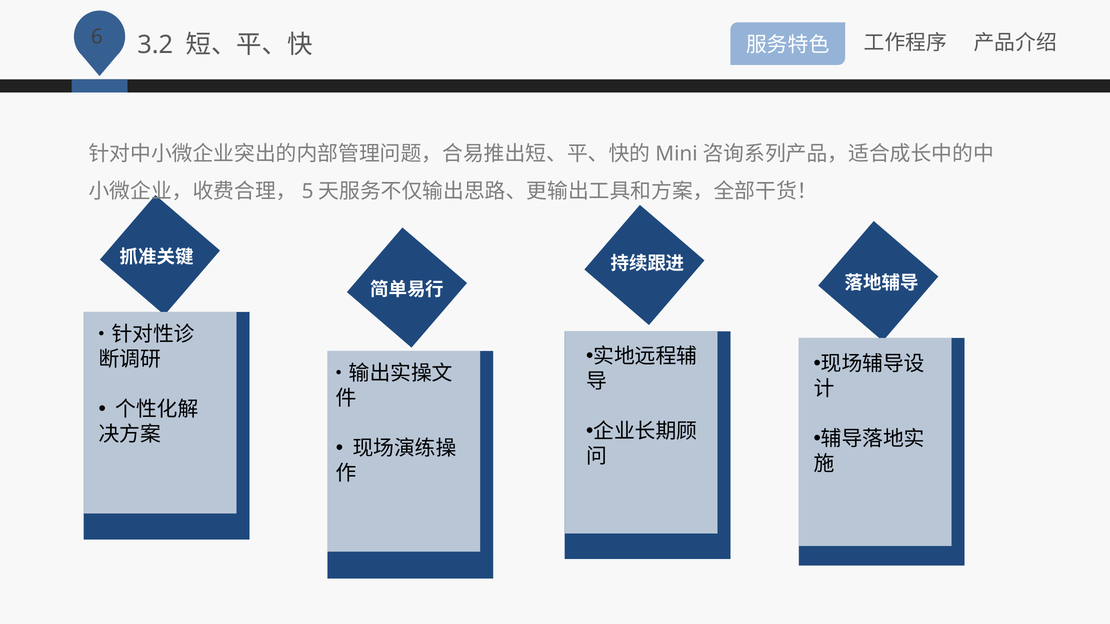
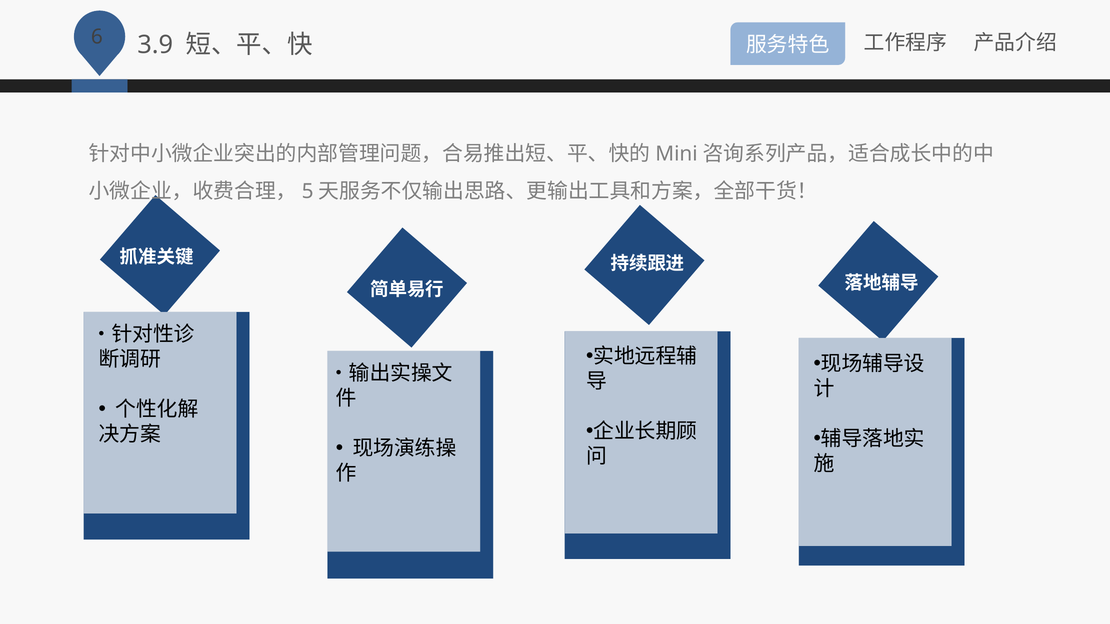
3.2: 3.2 -> 3.9 (155, 45)
